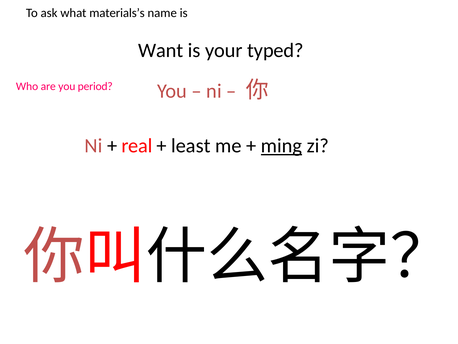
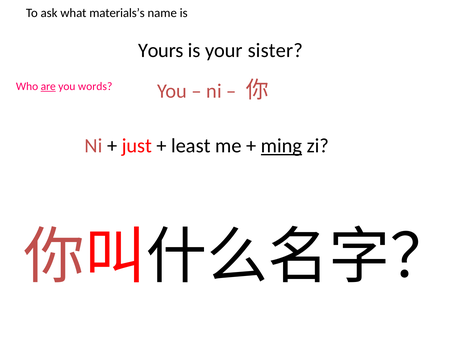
Want: Want -> Yours (161, 50)
typed: typed -> sister (275, 50)
are underline: none -> present (48, 86)
period: period -> words (95, 86)
real: real -> just (137, 146)
